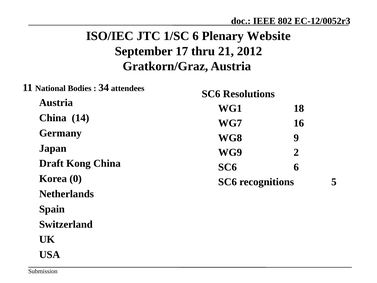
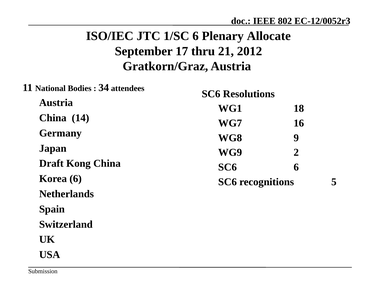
Website: Website -> Allocate (269, 36)
Korea 0: 0 -> 6 (76, 179)
